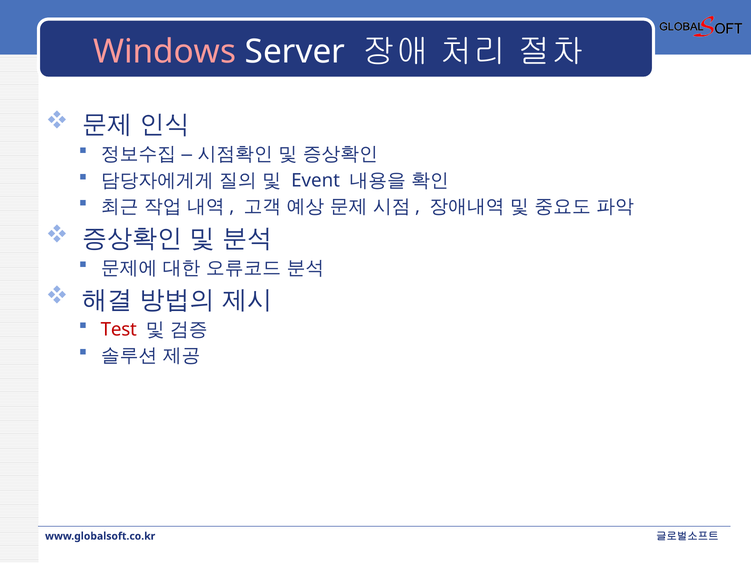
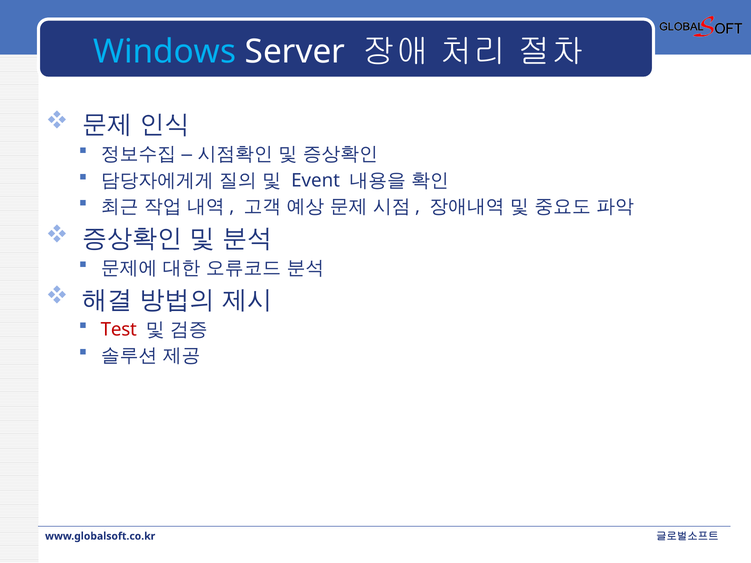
Windows colour: pink -> light blue (165, 52)
